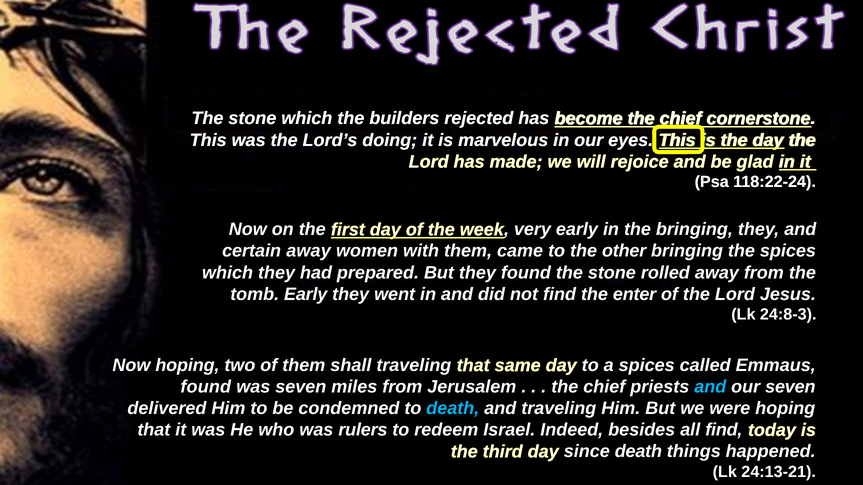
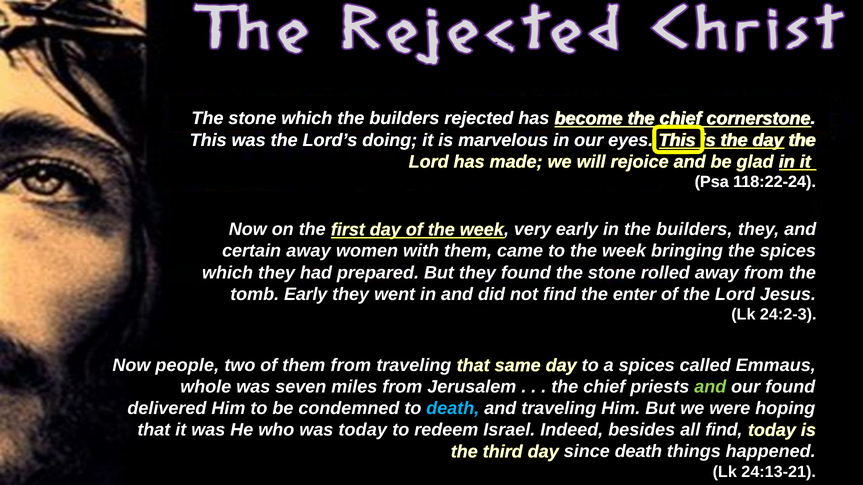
in the bringing: bringing -> builders (694, 230)
to the other: other -> week (624, 251)
24:8-3: 24:8-3 -> 24:2-3 (788, 315)
Now hoping: hoping -> people (187, 366)
them shall: shall -> from (351, 366)
found: found -> whole (206, 387)
and colour: light blue -> light green (710, 387)
our seven: seven -> found (790, 387)
was rulers: rulers -> today (363, 430)
